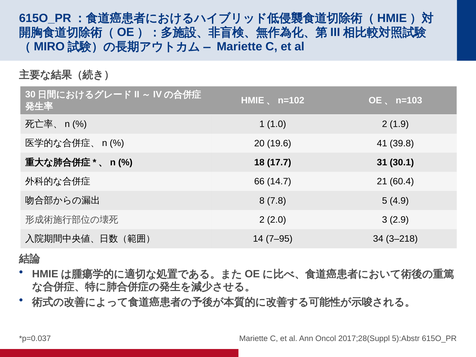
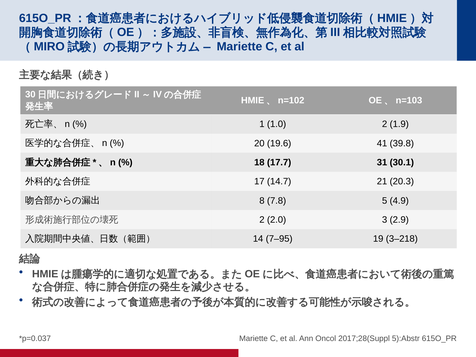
66: 66 -> 17 (259, 182)
60.4: 60.4 -> 20.3 (402, 182)
34: 34 -> 19 (378, 239)
